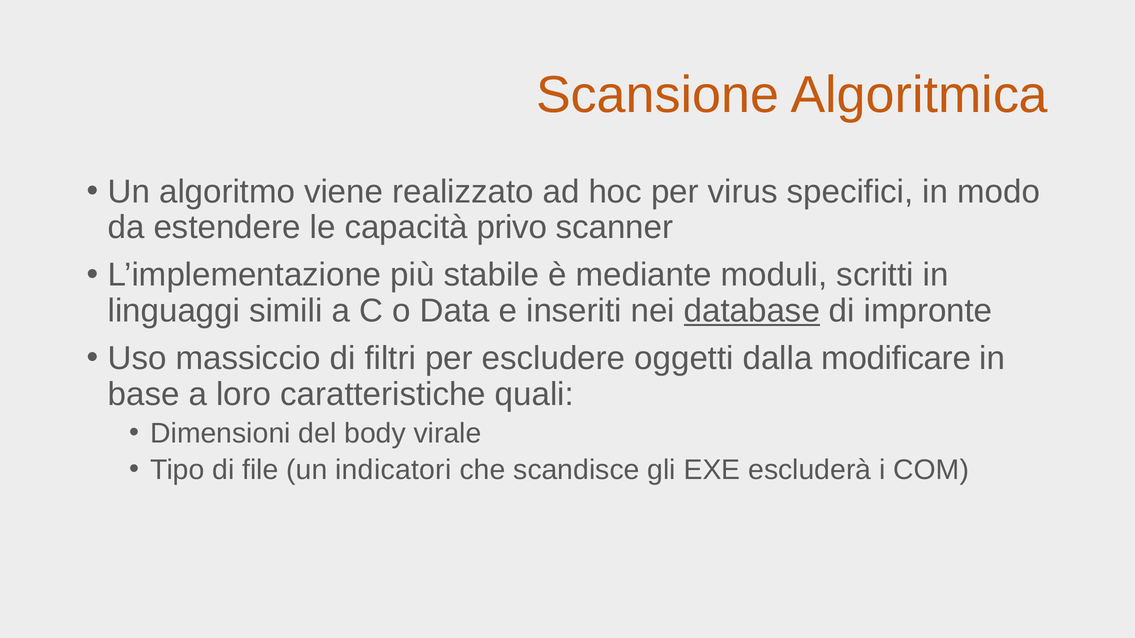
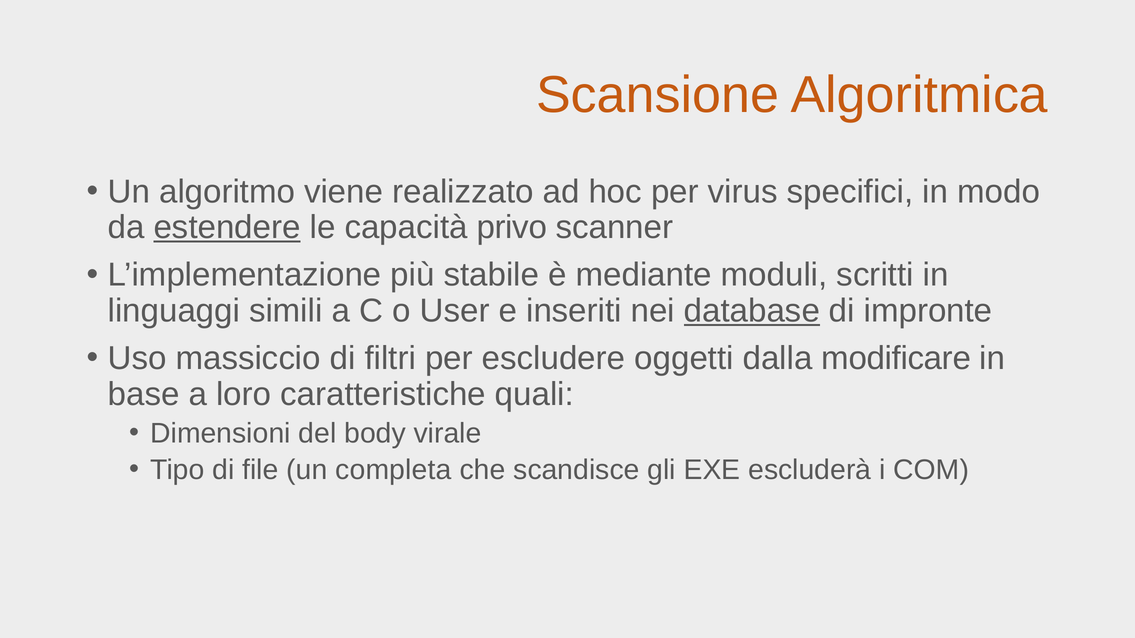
estendere underline: none -> present (227, 228)
Data: Data -> User (455, 311)
indicatori: indicatori -> completa (393, 470)
